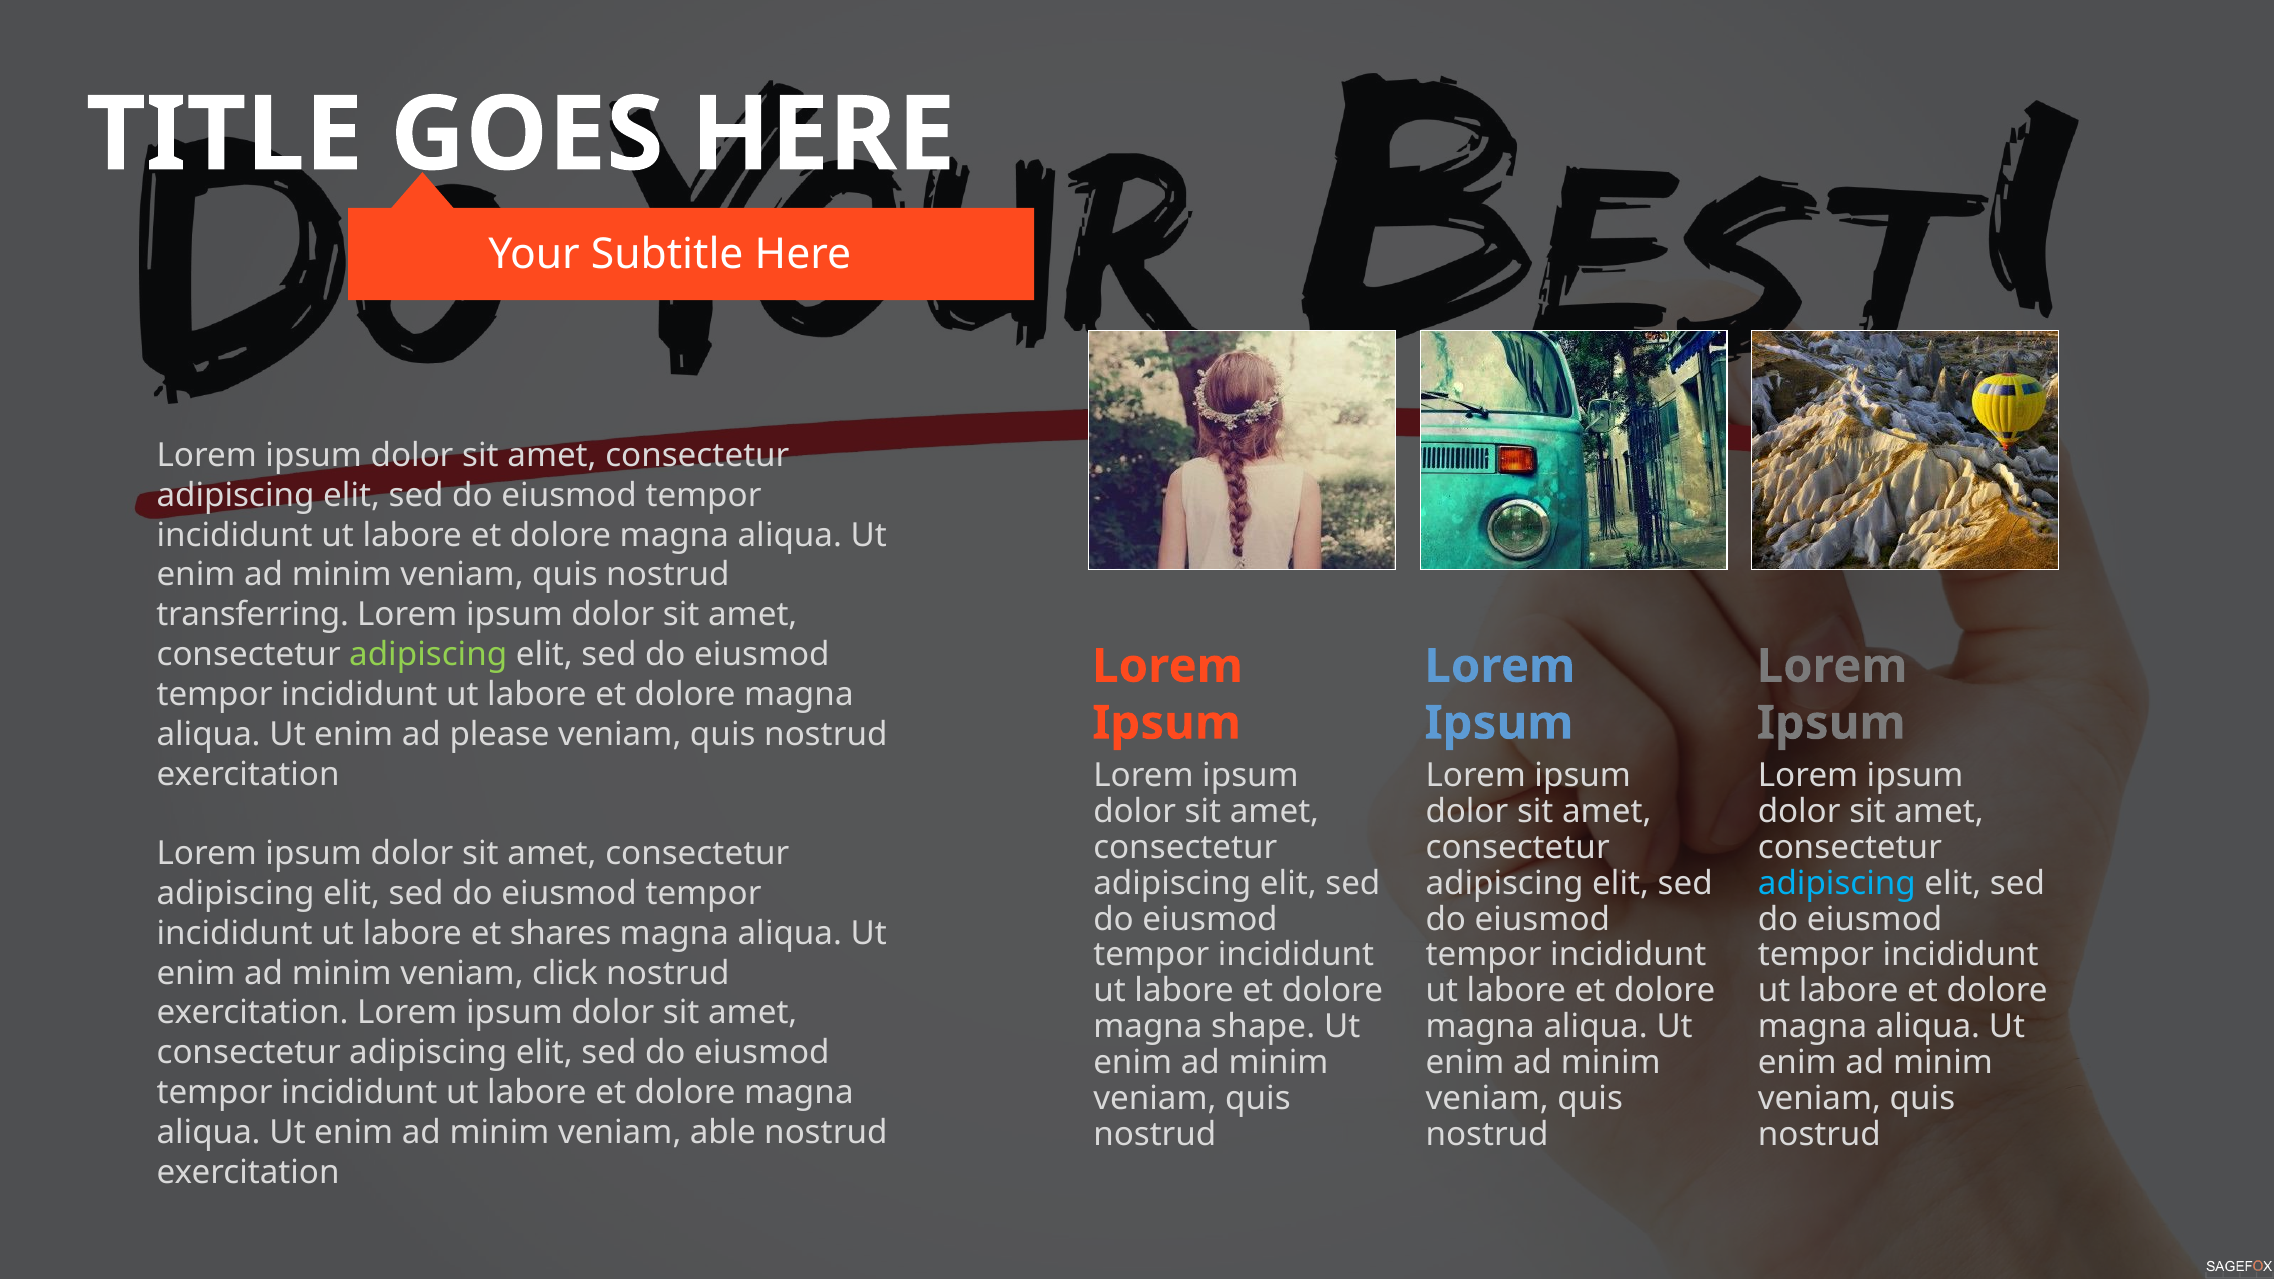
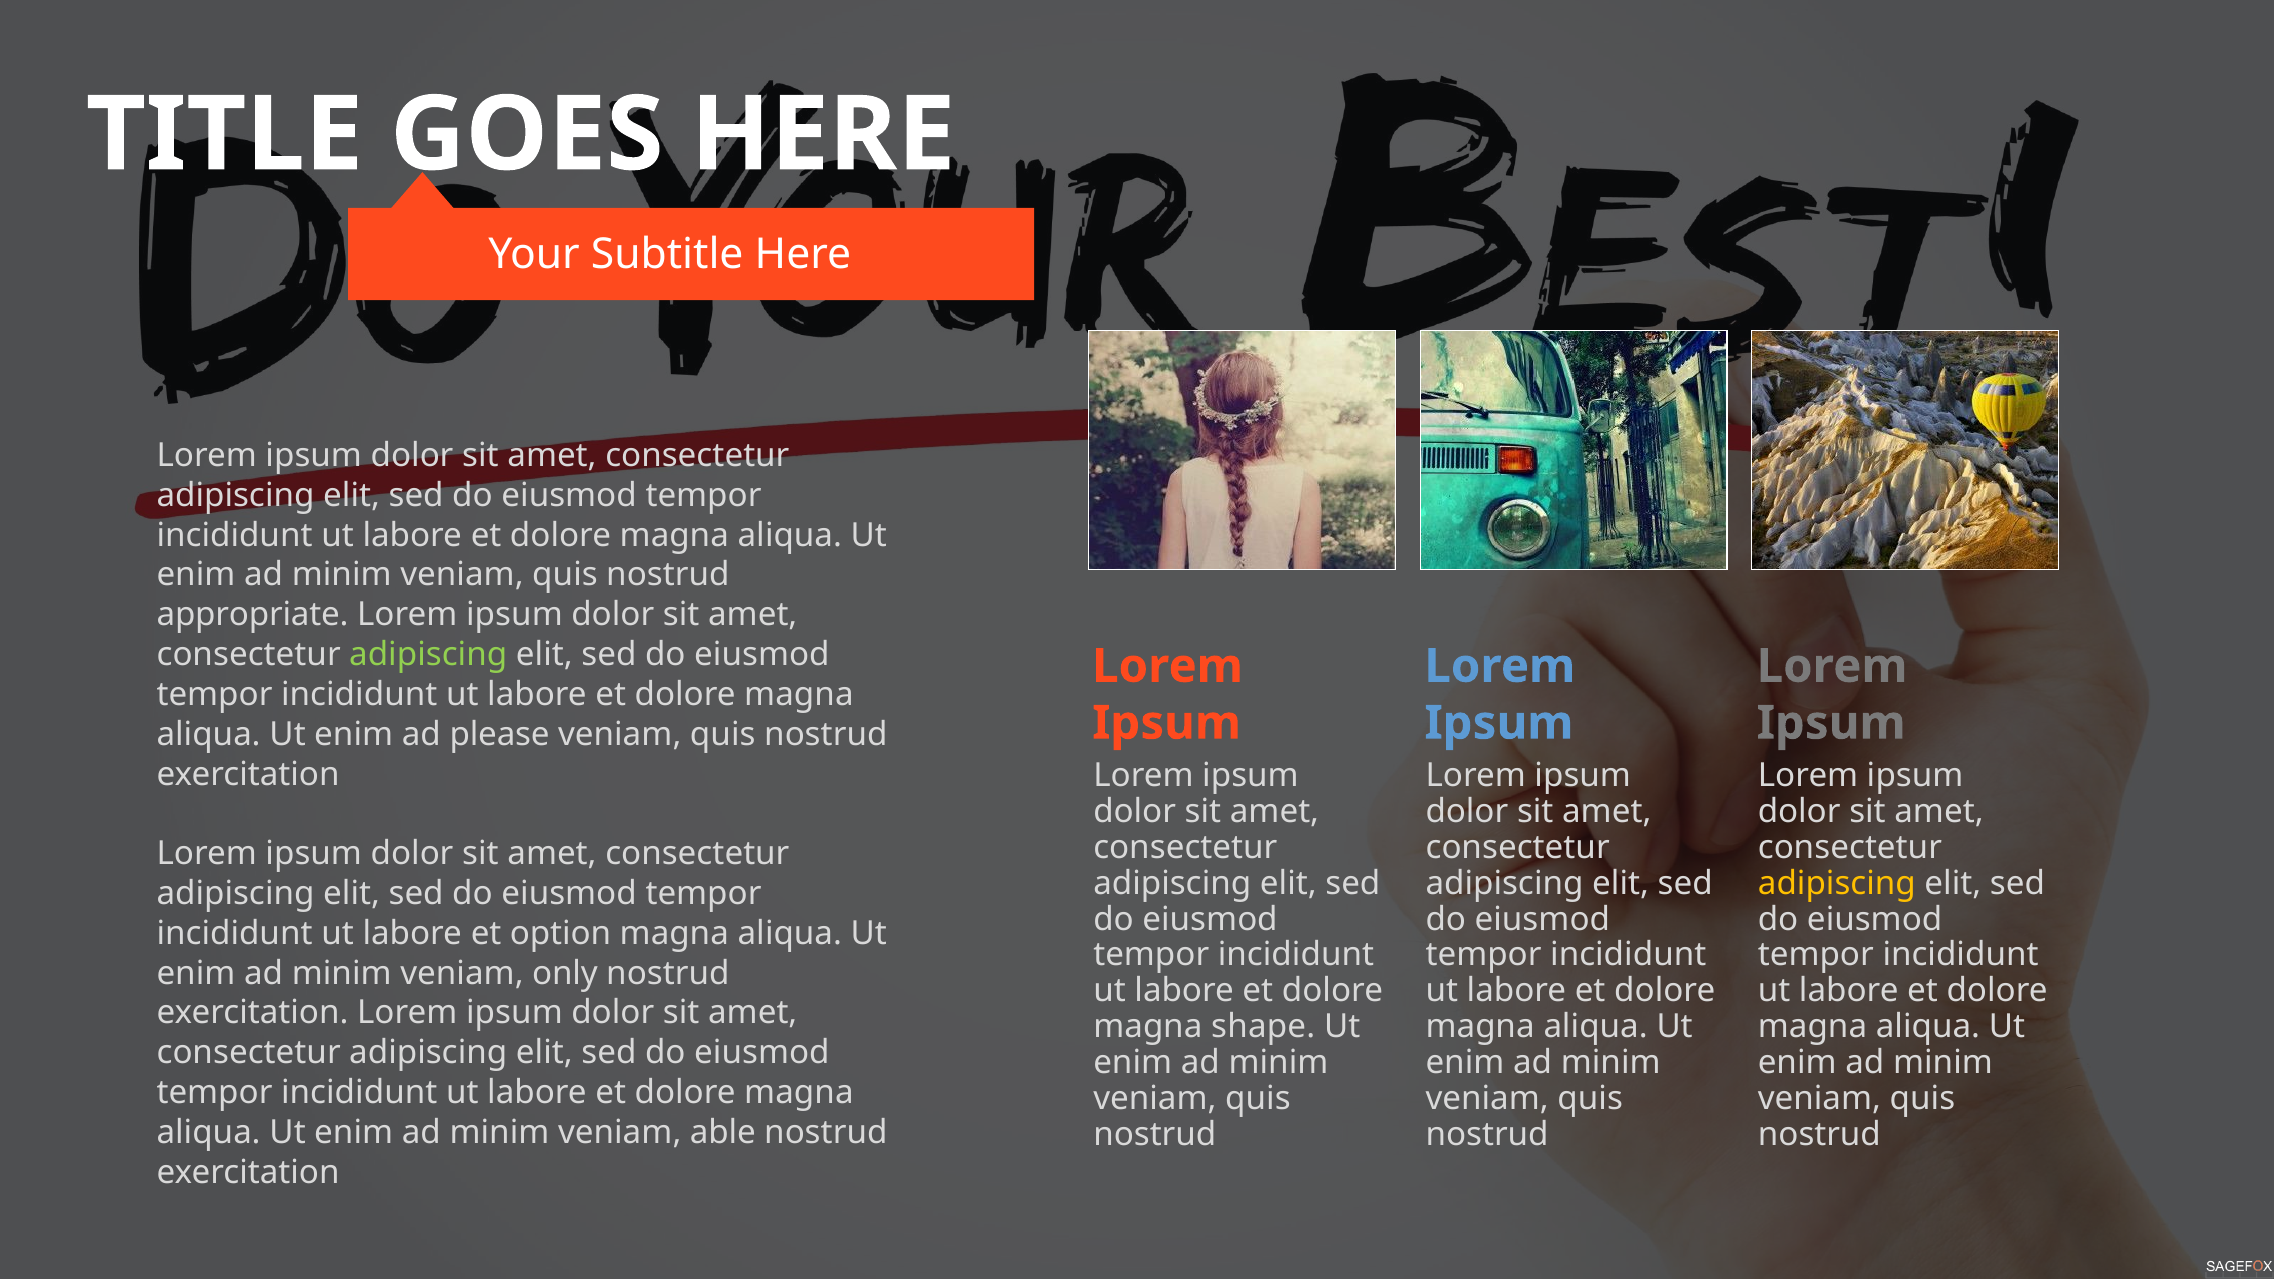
transferring: transferring -> appropriate (253, 615)
adipiscing colour: light blue -> yellow (1837, 883)
shares: shares -> option (561, 933)
click: click -> only (565, 973)
